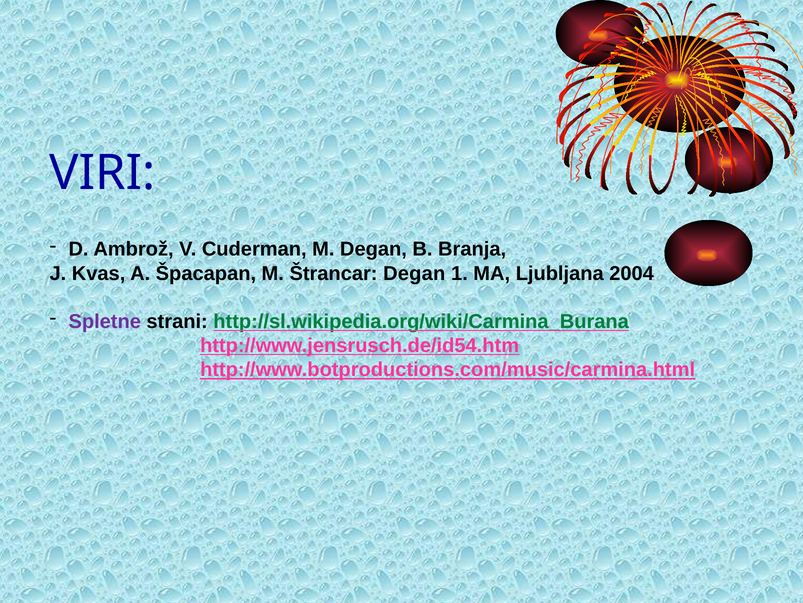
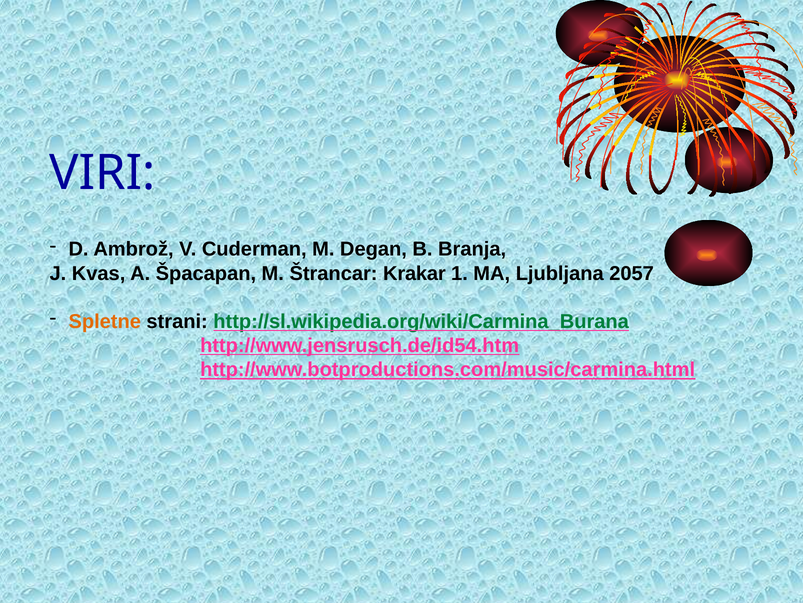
Štrancar Degan: Degan -> Krakar (414, 273)
2004: 2004 -> 2057 (632, 273)
Spletne colour: purple -> orange (105, 321)
